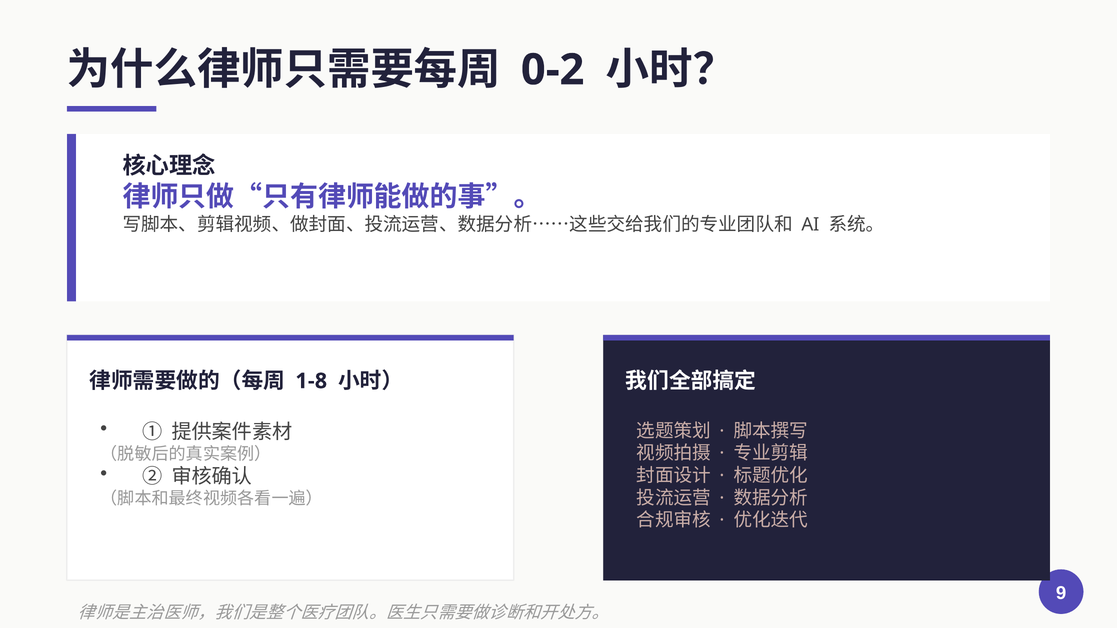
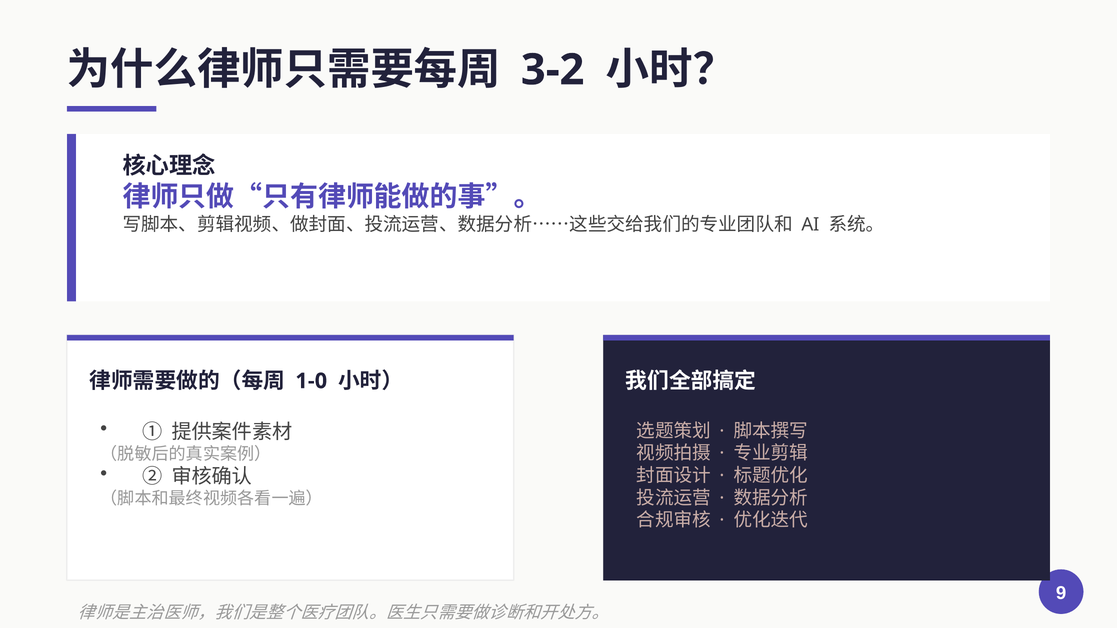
0-2: 0-2 -> 3-2 (553, 70)
1-8: 1-8 -> 1-0 (311, 381)
